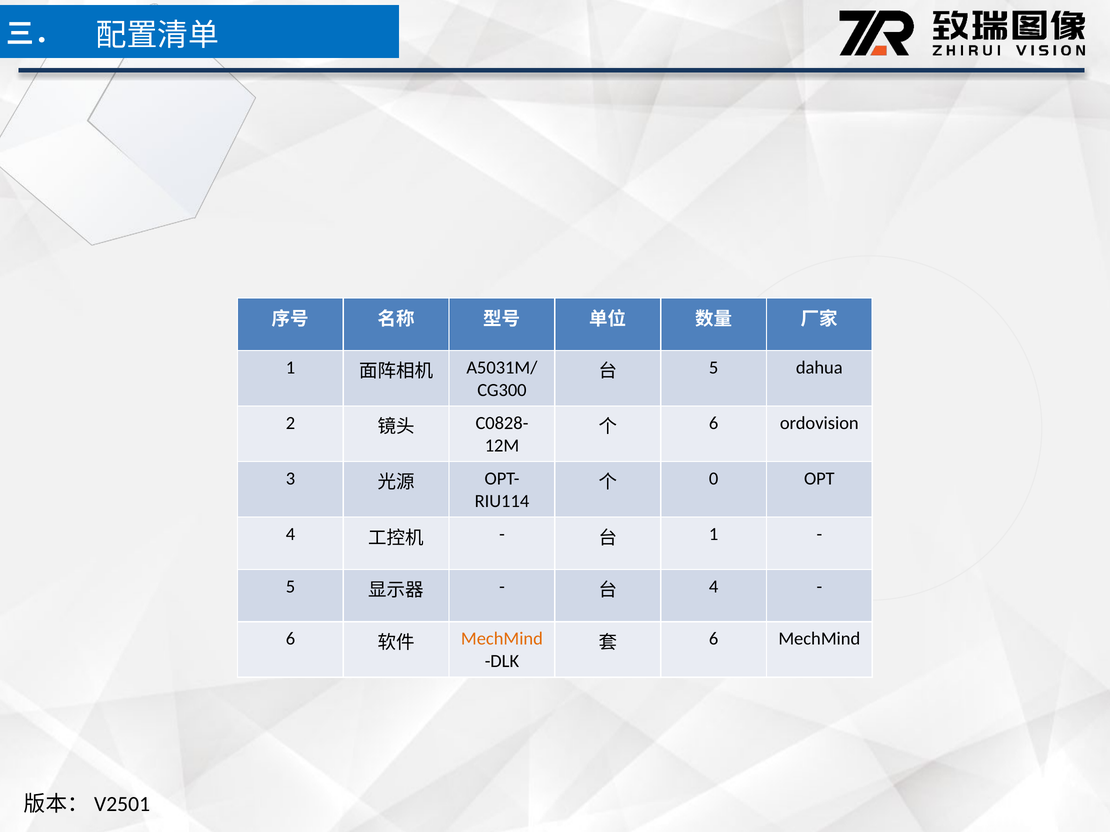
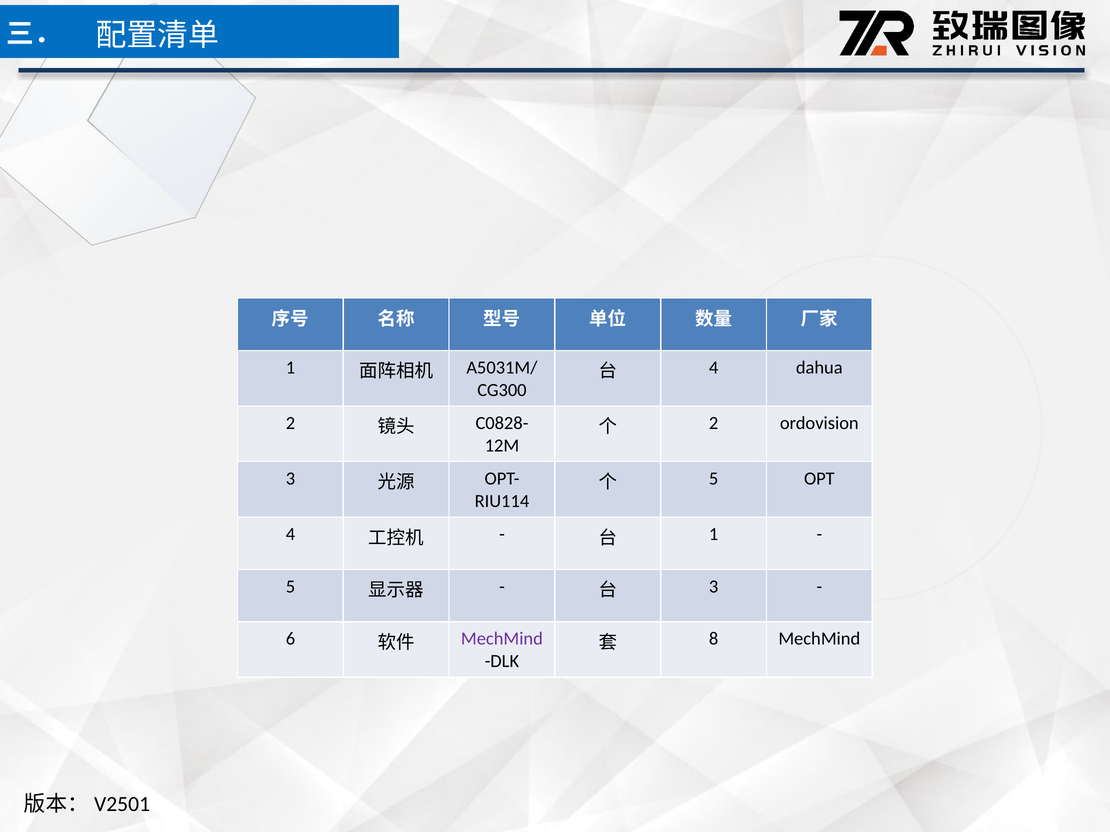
5: 5 -> 4 (714, 368)
6: 6 -> 2 (714, 423)
0: 0 -> 5 (714, 479)
4: 4 -> 3 (714, 587)
MechMind colour: orange -> purple (502, 639)
6: 6 -> 8 (714, 639)
